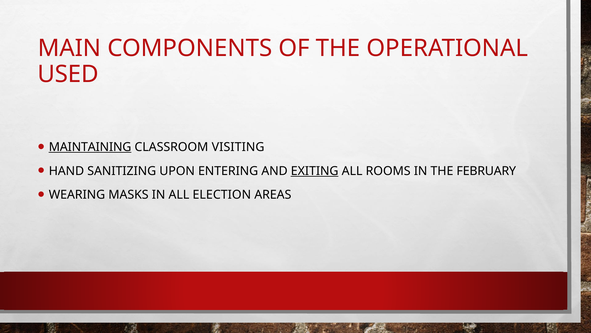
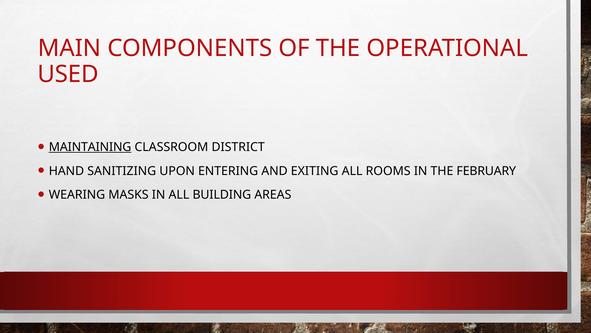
VISITING: VISITING -> DISTRICT (238, 147)
EXITING underline: present -> none (315, 171)
ELECTION: ELECTION -> BUILDING (222, 195)
